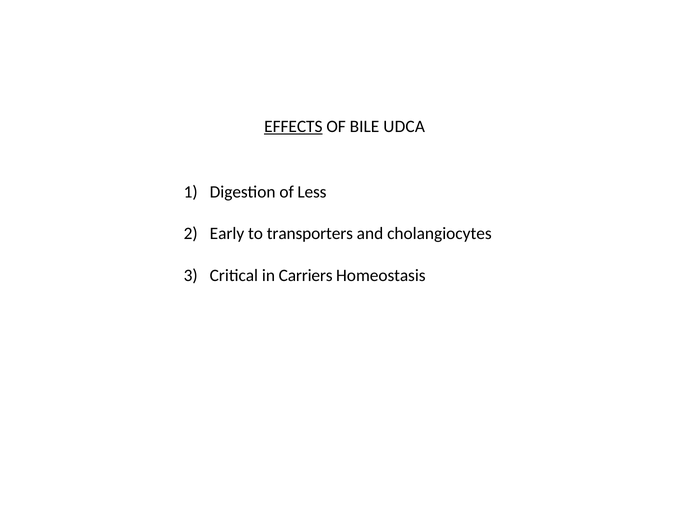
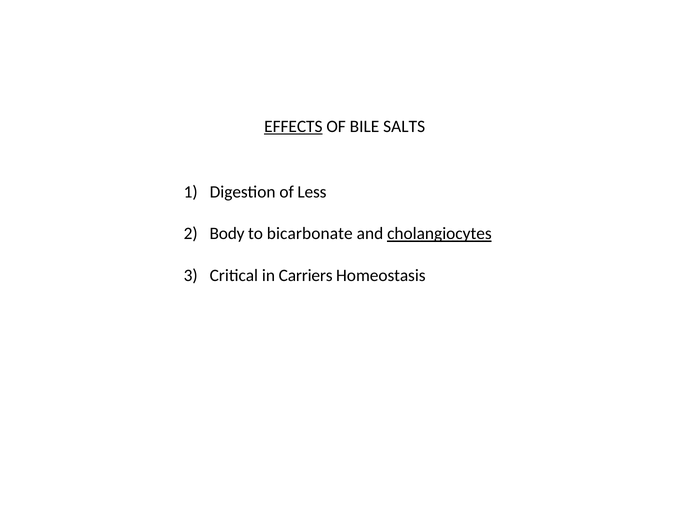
UDCA: UDCA -> SALTS (404, 126)
Early: Early -> Body (227, 234)
transporters: transporters -> bicarbonate (310, 234)
cholangiocytes underline: none -> present (439, 234)
